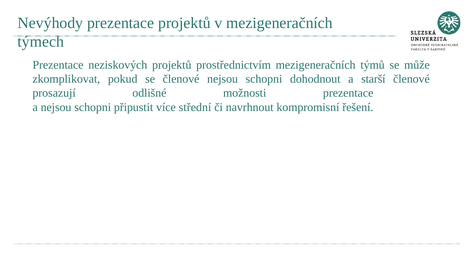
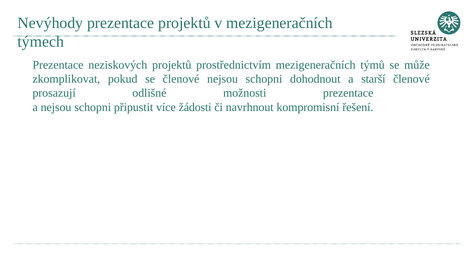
střední: střední -> žádosti (195, 107)
